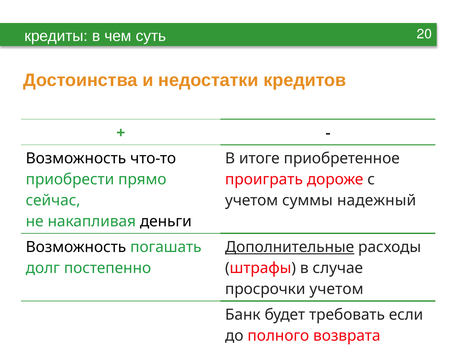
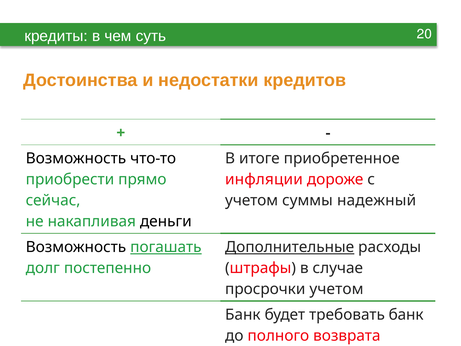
проиграть: проиграть -> инфляции (264, 179)
погашать underline: none -> present (166, 247)
требовать если: если -> банк (406, 314)
